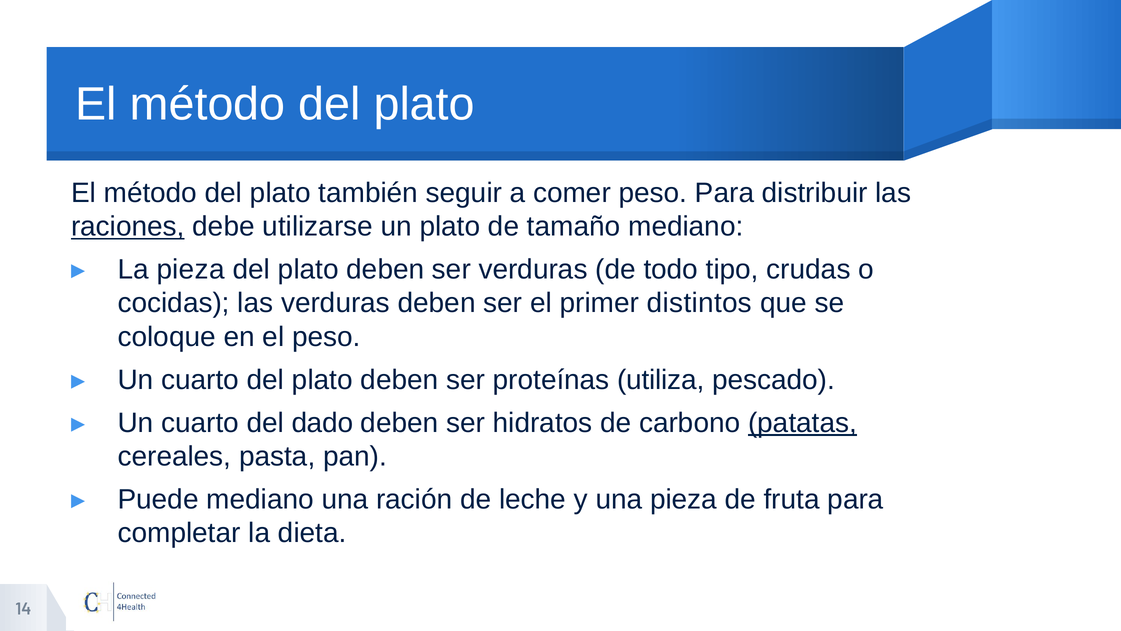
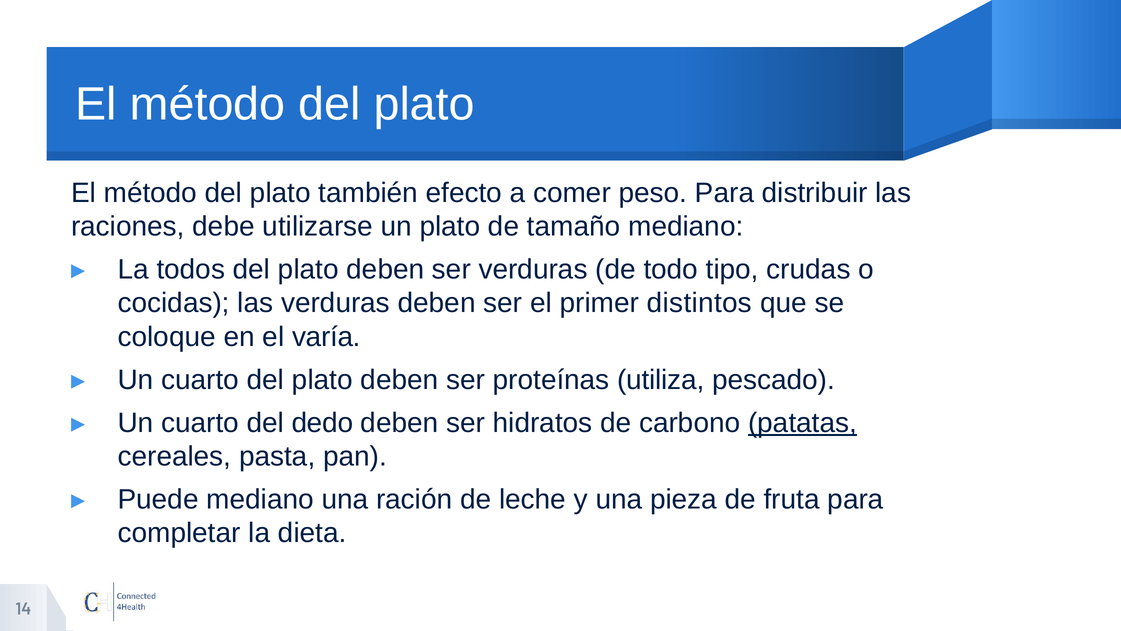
seguir: seguir -> efecto (464, 193)
raciones underline: present -> none (128, 226)
La pieza: pieza -> todos (191, 269)
el peso: peso -> varía (326, 337)
dado: dado -> dedo (322, 423)
